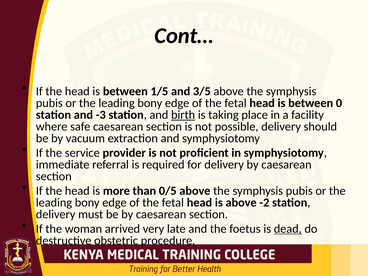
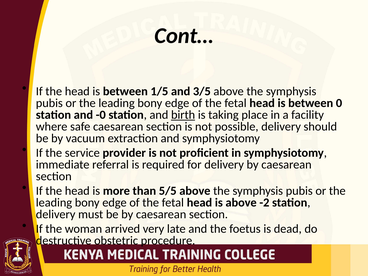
-3: -3 -> -0 (101, 115)
0/5: 0/5 -> 5/5 (168, 191)
dead underline: present -> none (288, 229)
